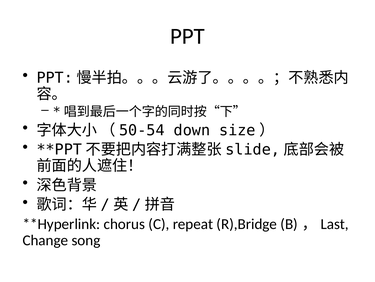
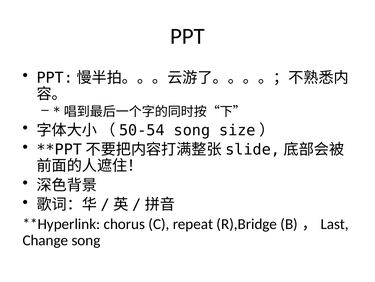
（50-54 down: down -> song (192, 130)
